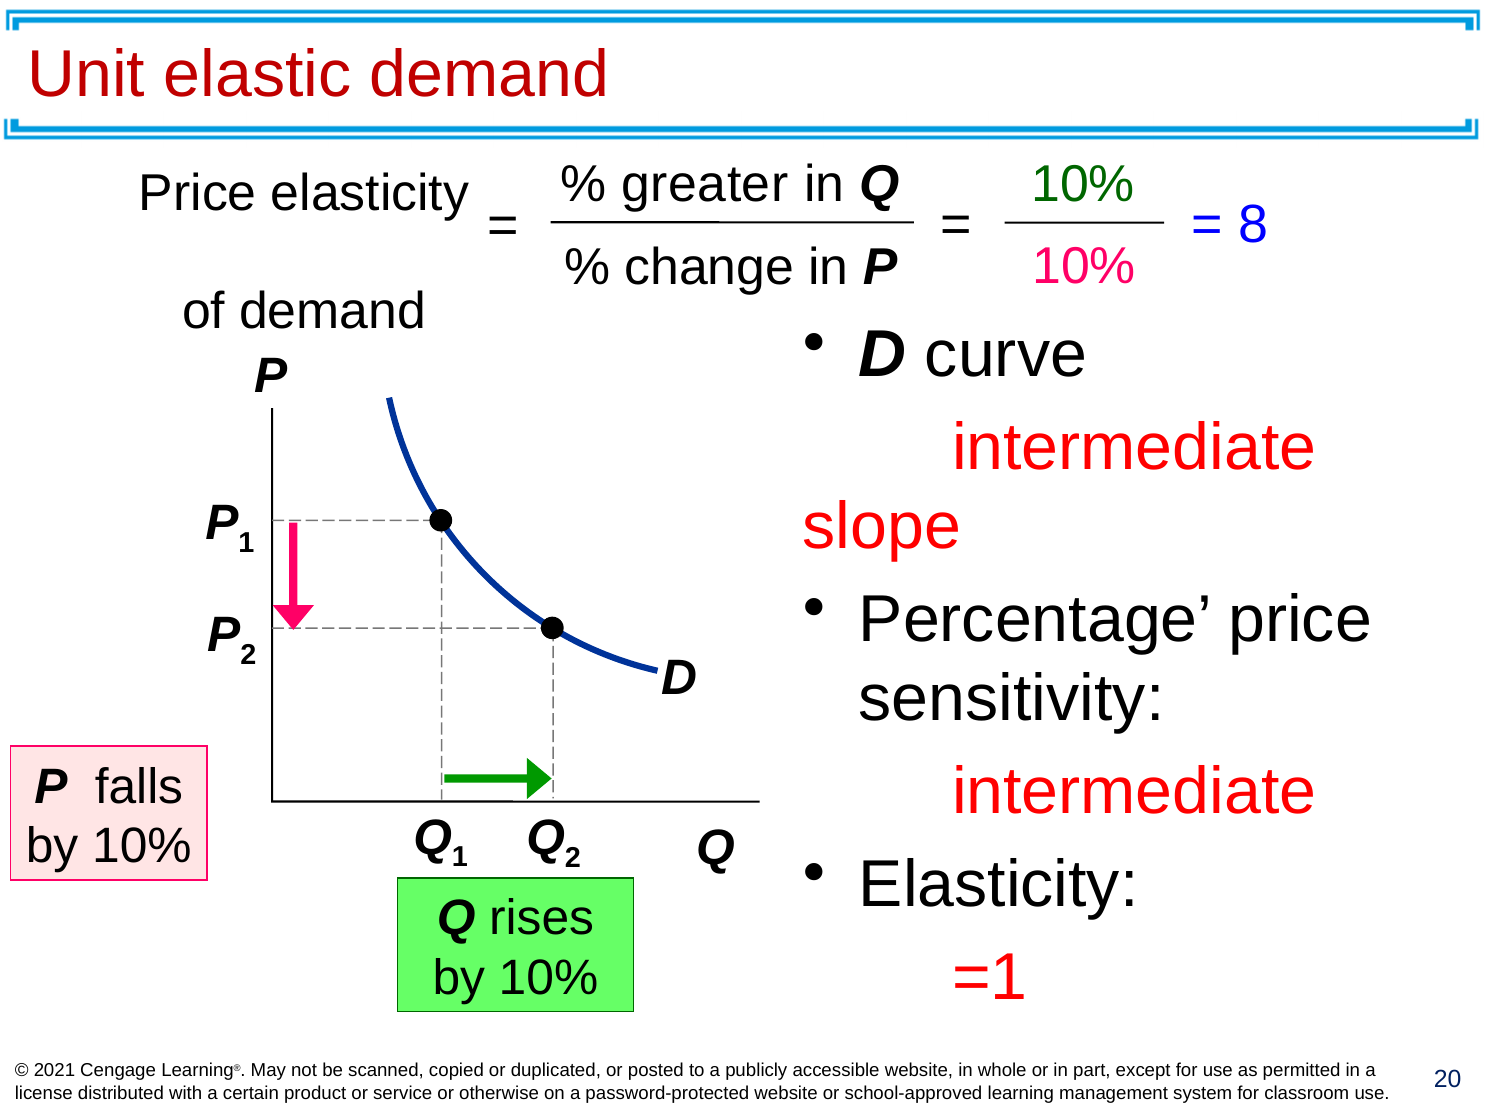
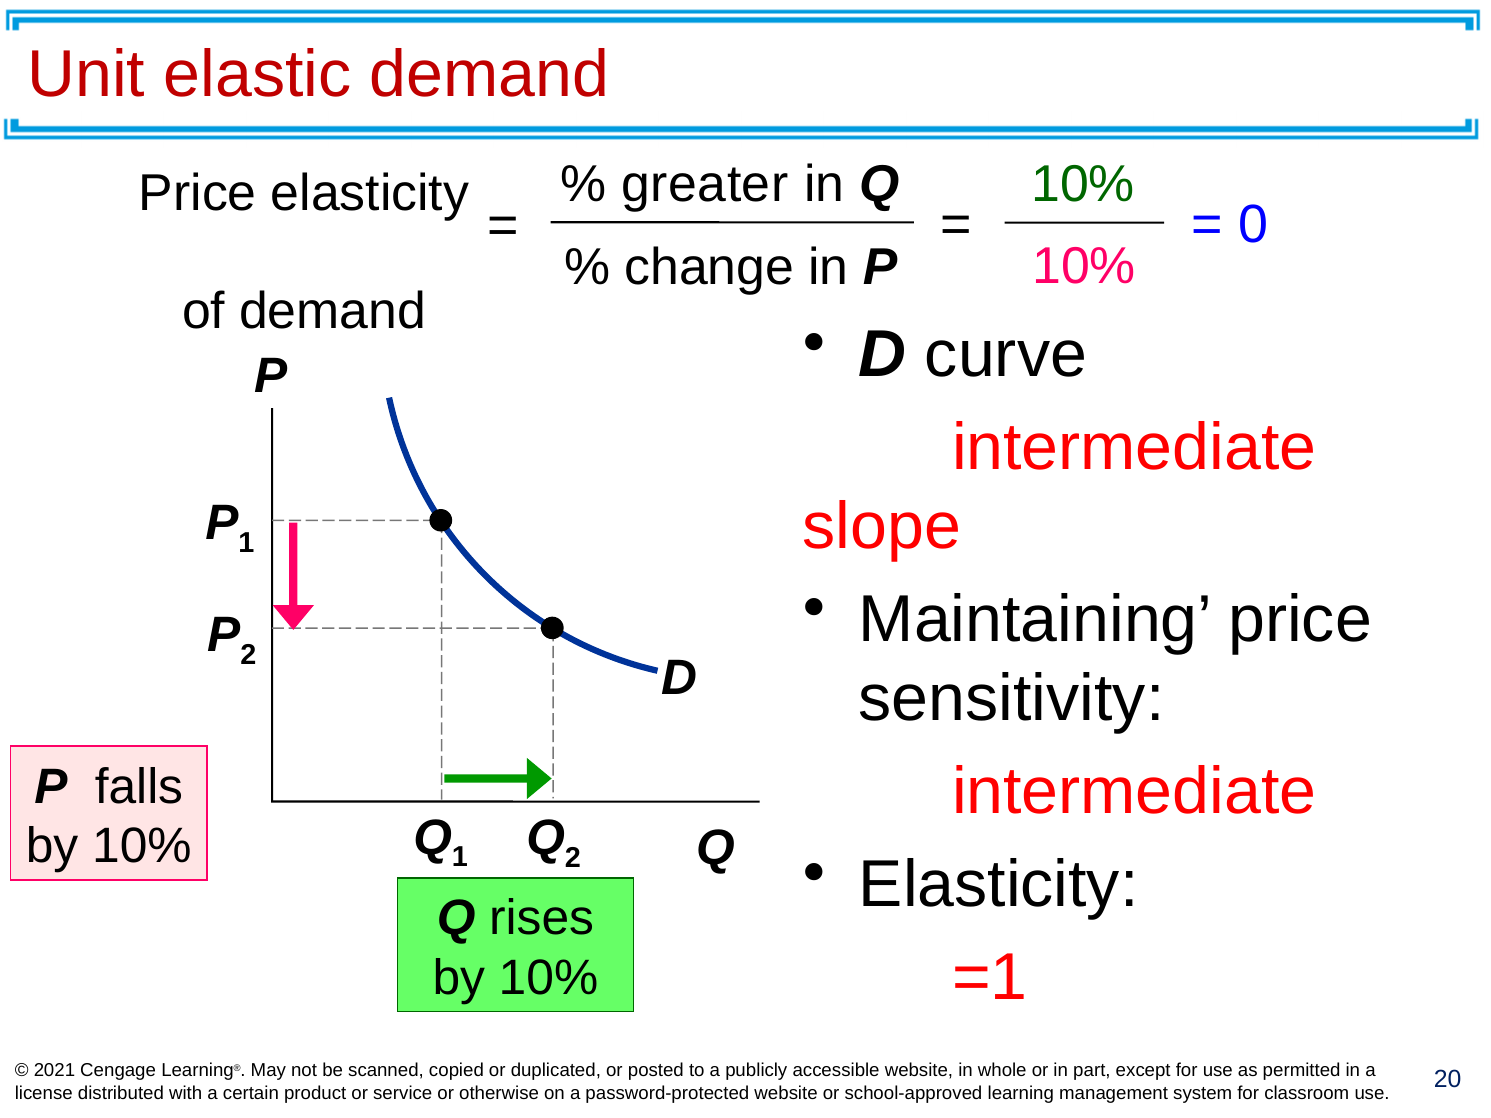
8: 8 -> 0 (1253, 225)
Percentage: Percentage -> Maintaining (1036, 620)
